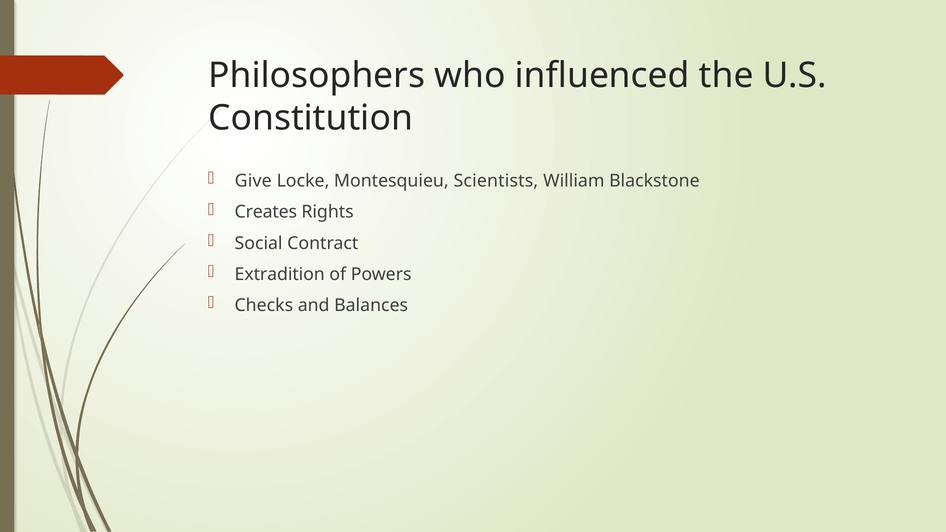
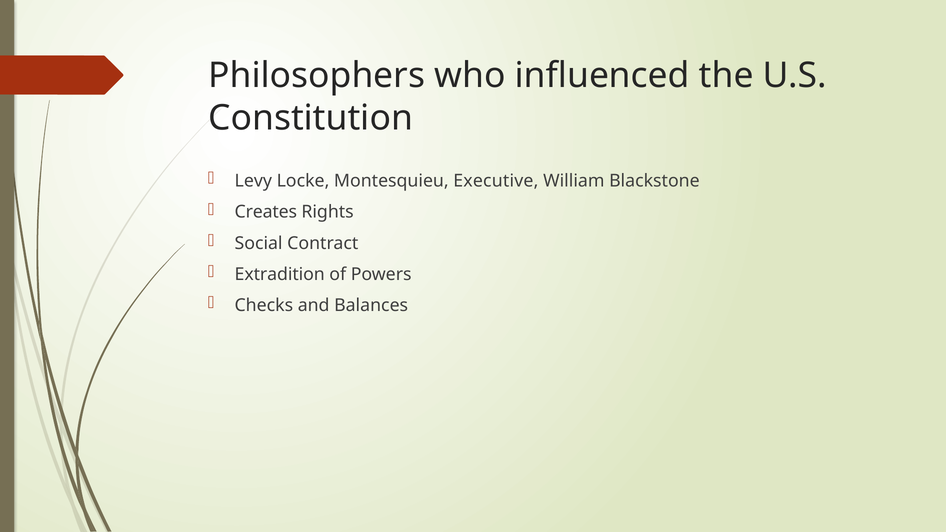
Give: Give -> Levy (253, 181)
Scientists: Scientists -> Executive (496, 181)
